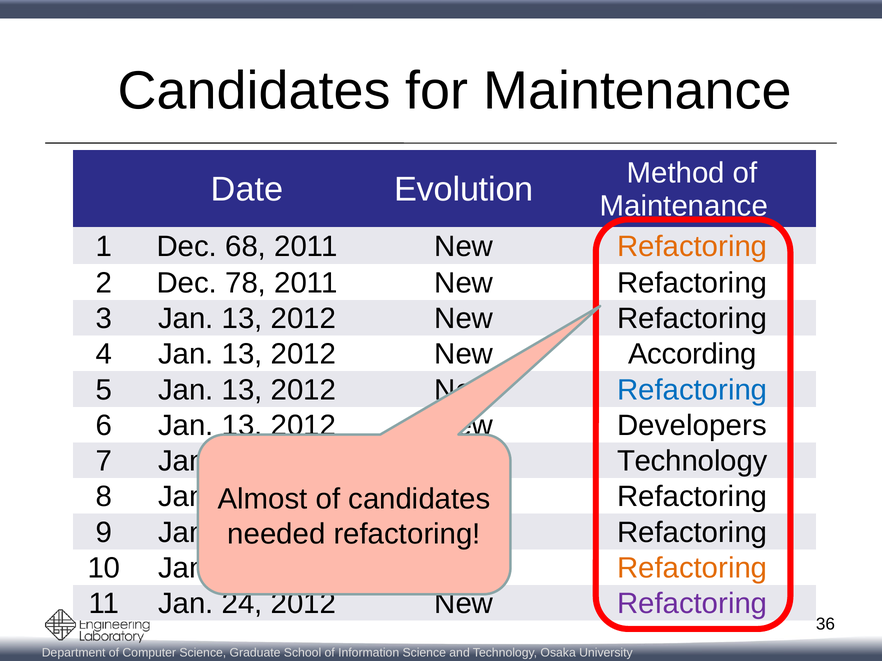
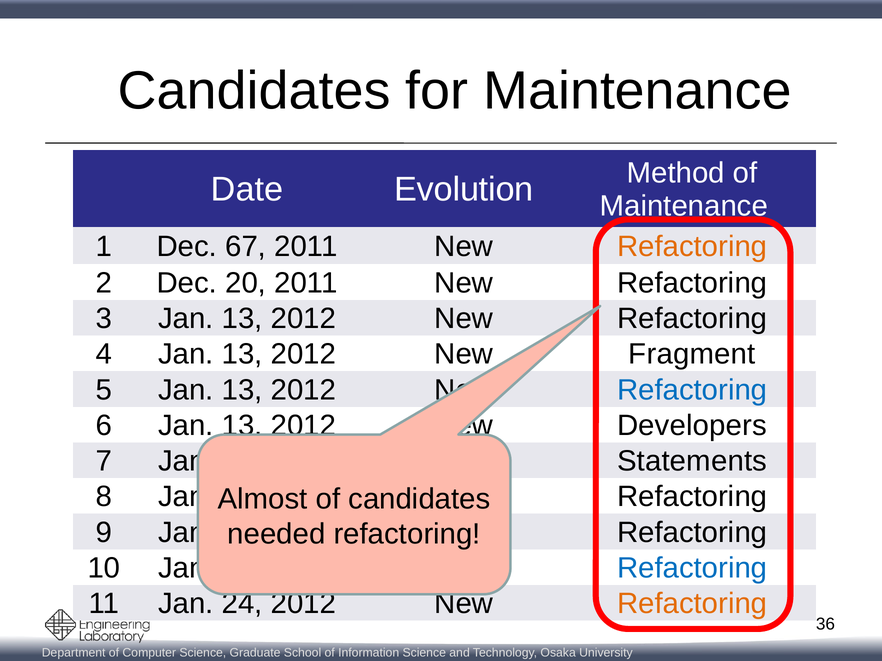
68: 68 -> 67 (246, 247)
78: 78 -> 20 (246, 283)
According: According -> Fragment (692, 355)
Technology: Technology -> Statements (692, 462)
Refactoring colour: orange -> blue (692, 568)
Refactoring colour: purple -> orange (692, 604)
